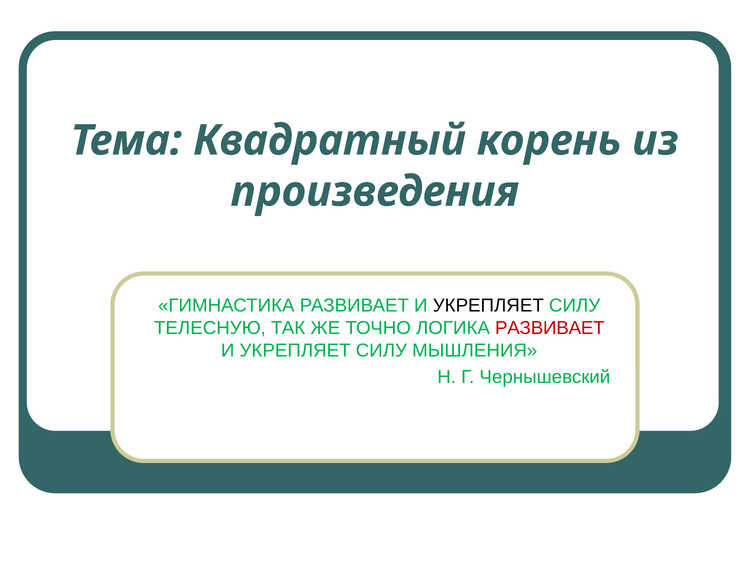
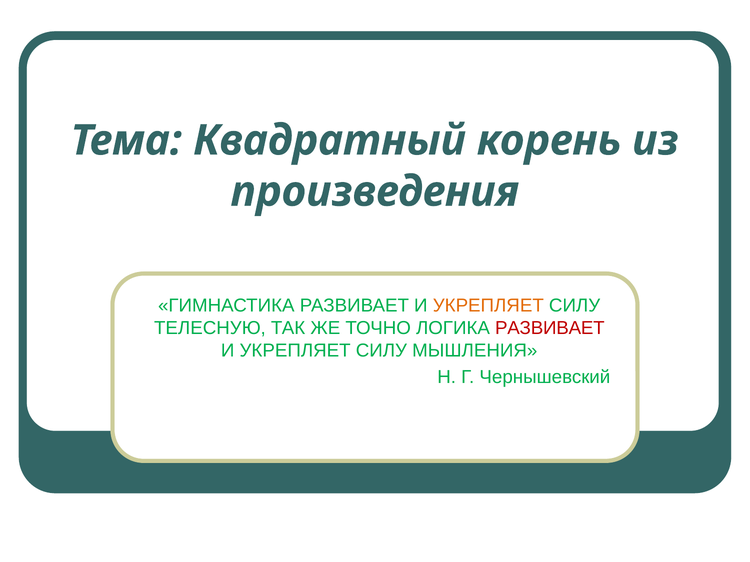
УКРЕПЛЯЕТ colour: black -> orange (488, 306)
